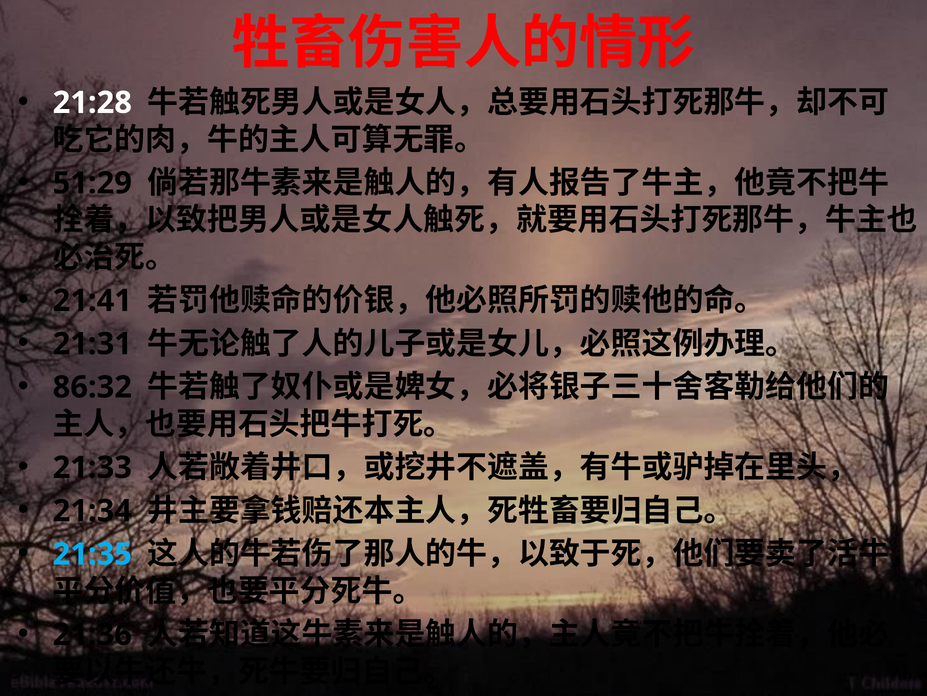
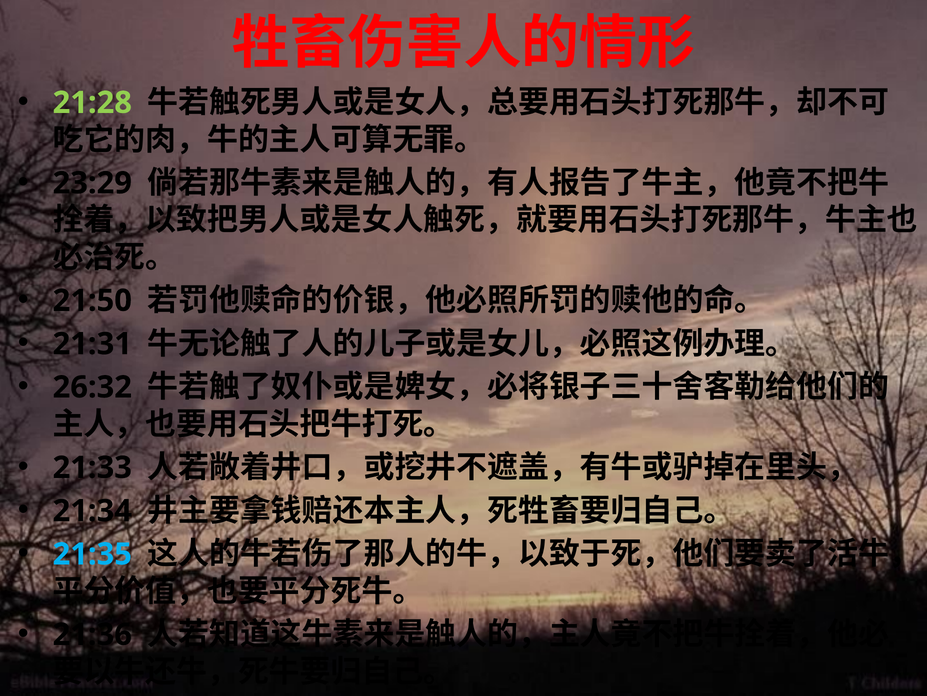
21:28 colour: white -> light green (92, 103)
51:29: 51:29 -> 23:29 (92, 183)
21:41: 21:41 -> 21:50 (92, 300)
86:32: 86:32 -> 26:32 (92, 387)
